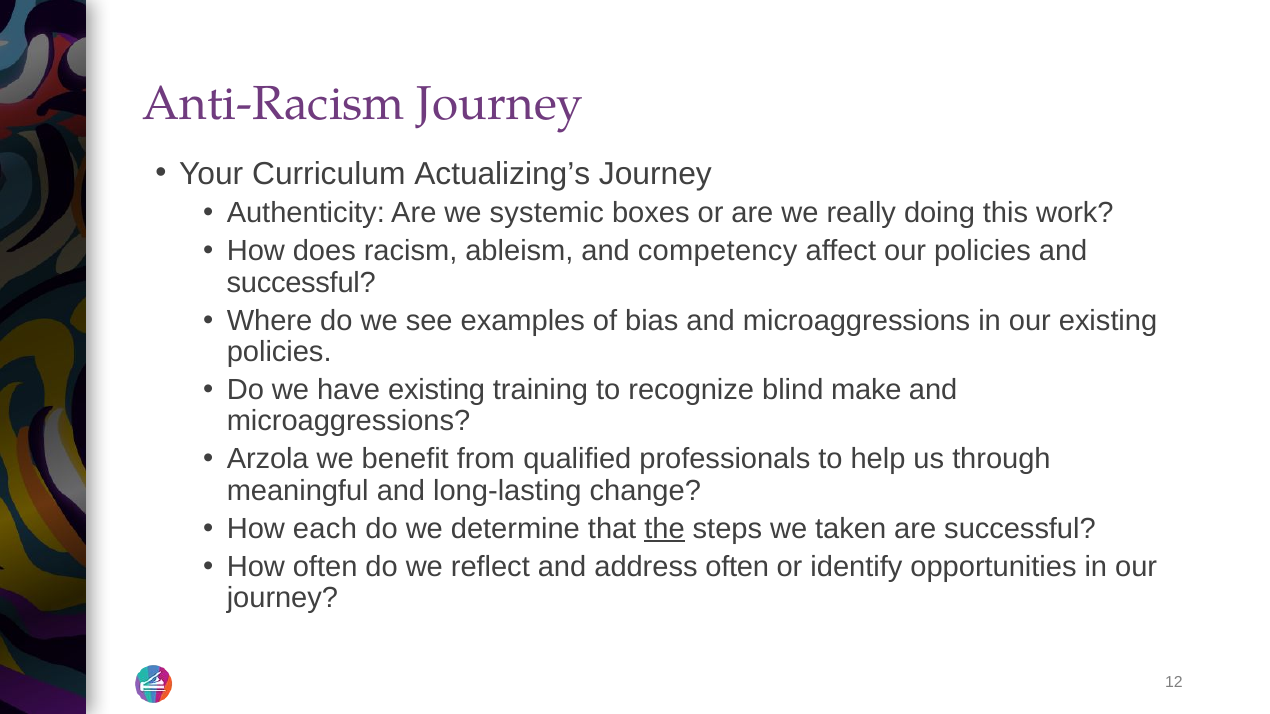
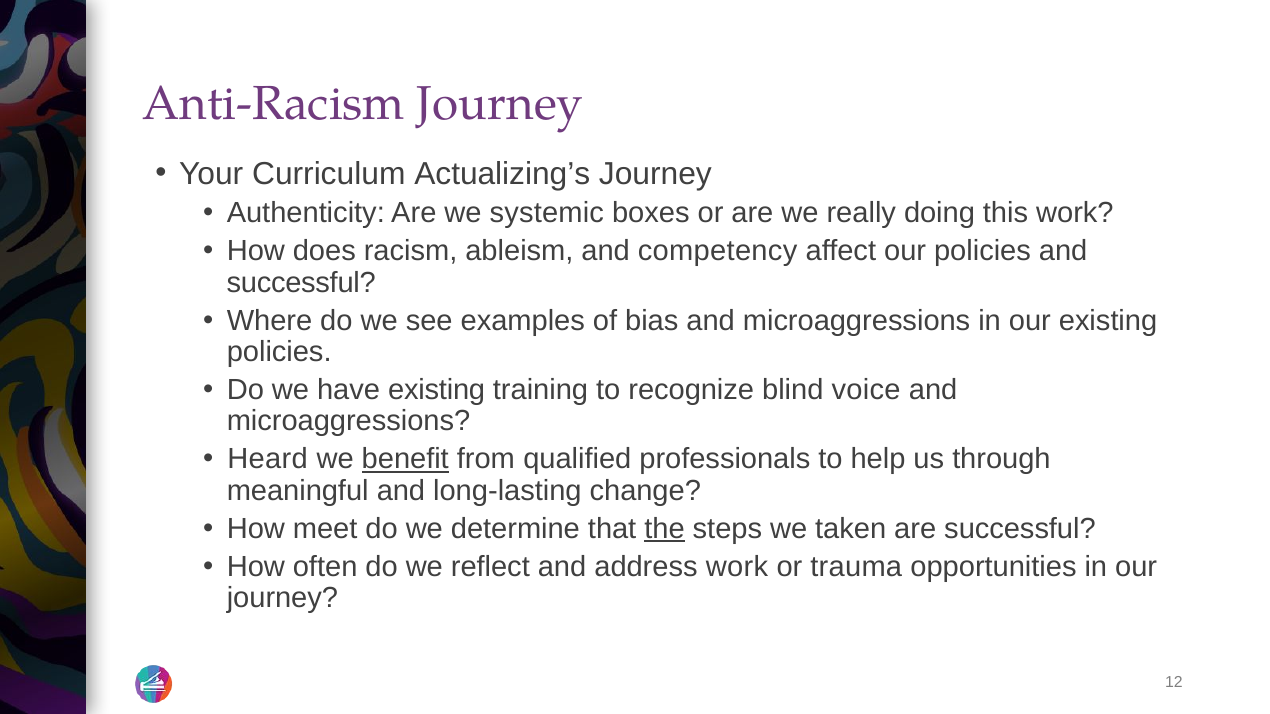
make: make -> voice (866, 390)
Arzola: Arzola -> Heard (268, 460)
benefit underline: none -> present (405, 460)
each: each -> meet (325, 529)
address often: often -> work (737, 567)
identify: identify -> trauma (856, 567)
